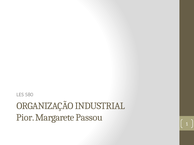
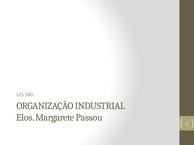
Pior: Pior -> Elos (25, 118)
